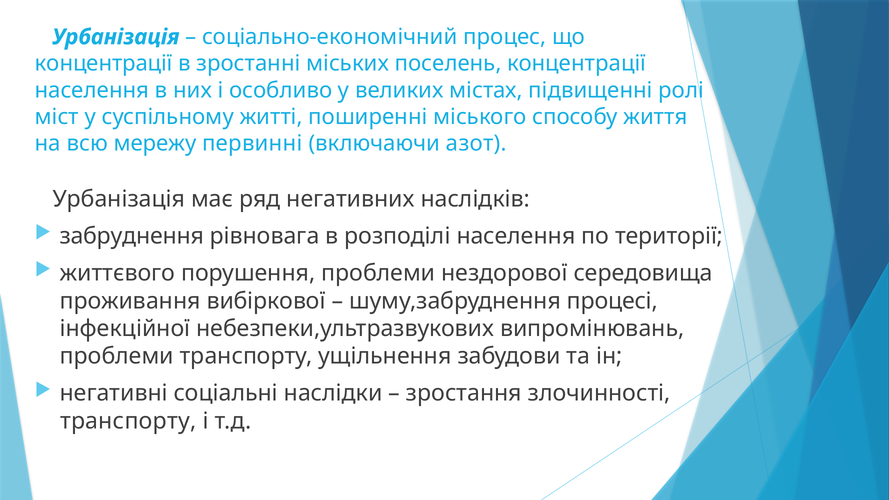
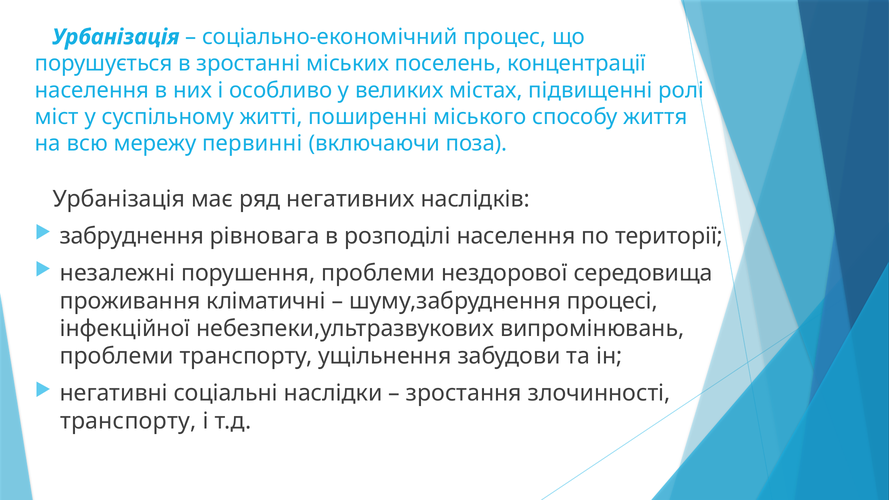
концентрації: концентрації -> порушується (104, 64)
азот: азот -> поза (476, 144)
життєвого: життєвого -> незалежні (118, 273)
вибіркової: вибіркової -> кліматичні (266, 301)
